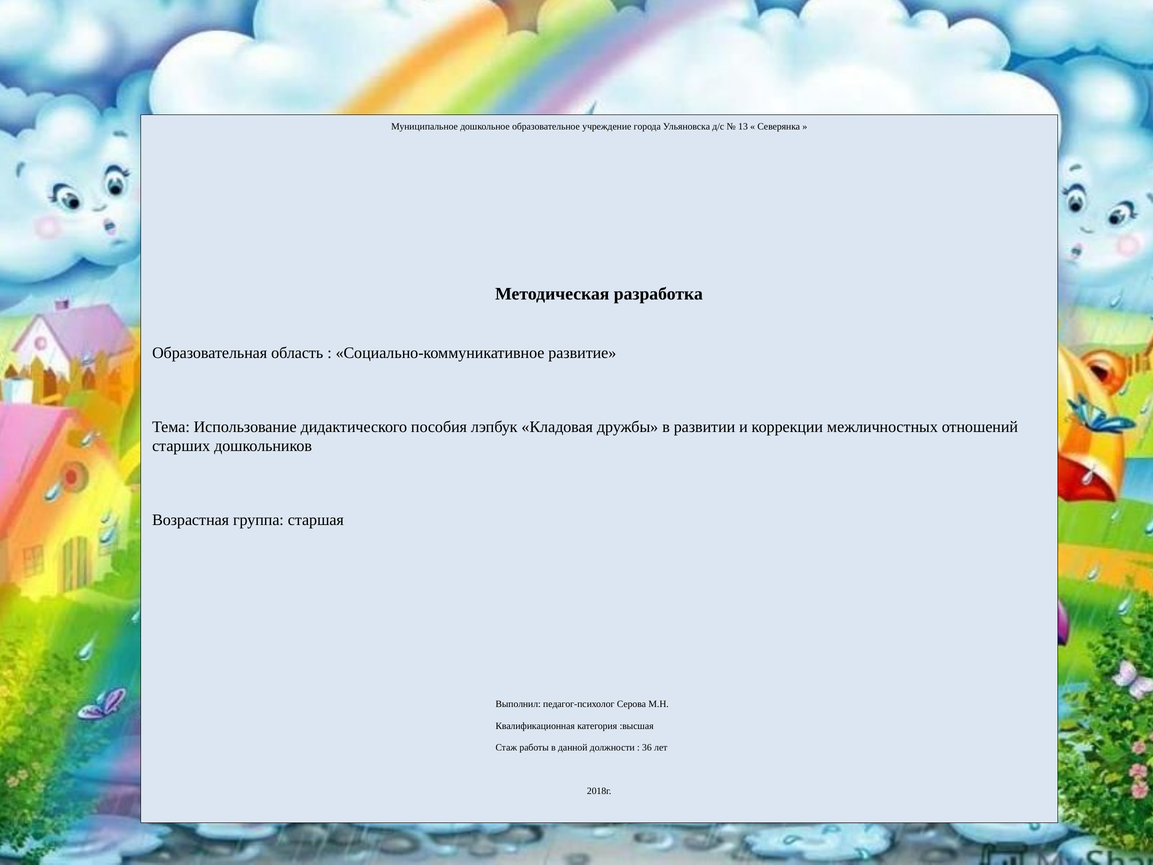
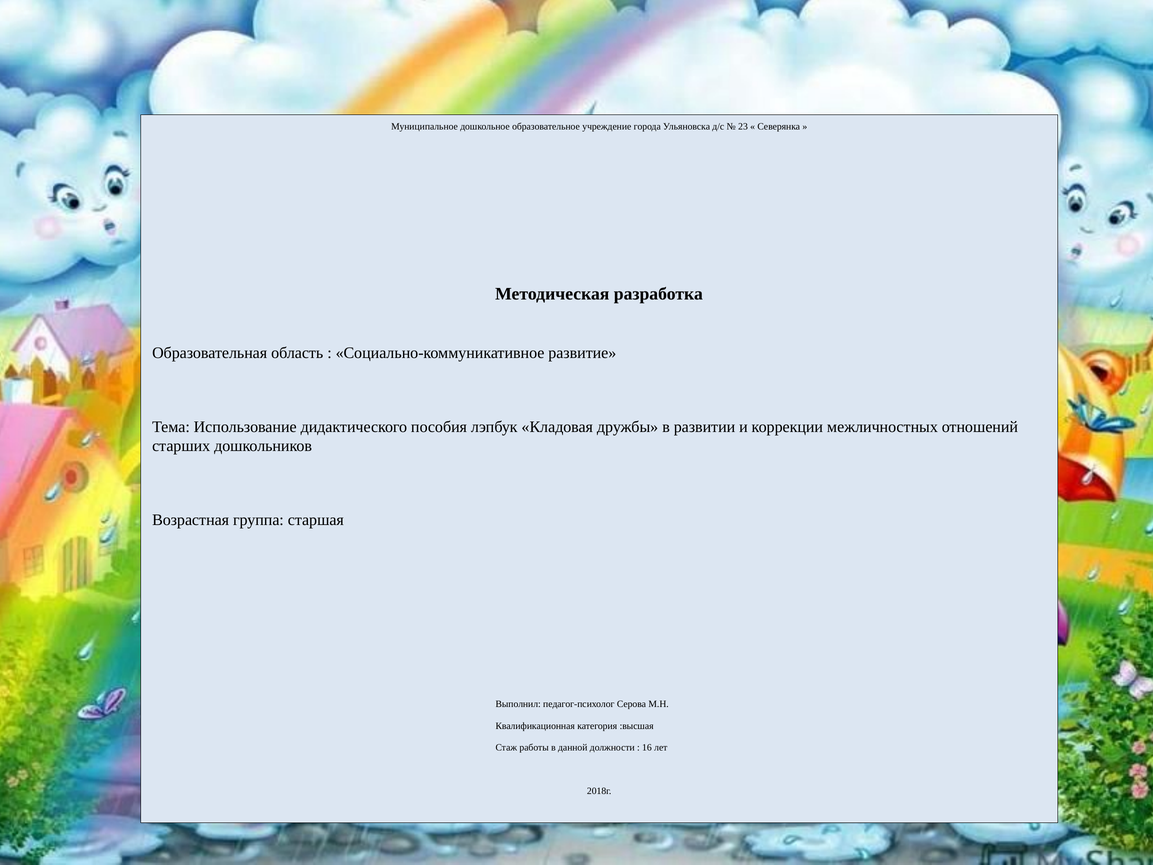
13: 13 -> 23 (743, 127)
36: 36 -> 16 (647, 747)
